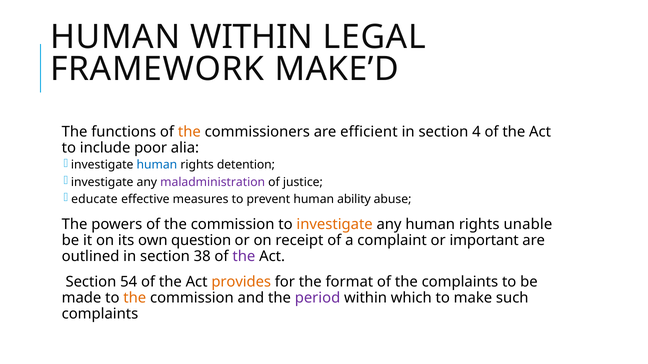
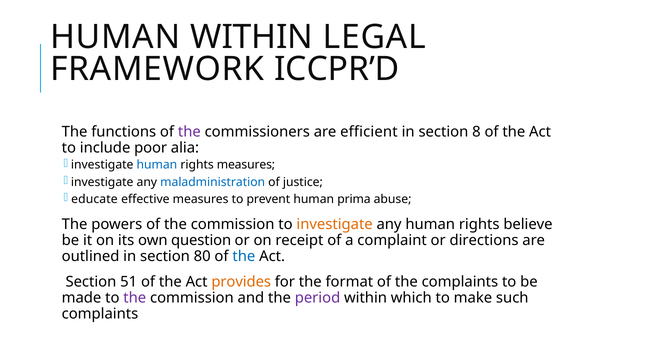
MAKE’D: MAKE’D -> ICCPR’D (337, 69)
the colour: orange -> purple (189, 132)
4: 4 -> 8 (476, 132)
rights detention: detention -> measures (246, 165)
maladministration colour: purple -> blue (213, 182)
ability: ability -> prima (354, 200)
unable: unable -> believe (528, 225)
important: important -> directions (484, 241)
38: 38 -> 80 (202, 257)
the colour: purple -> blue (244, 257)
54: 54 -> 51 (129, 282)
the colour: orange -> purple (135, 298)
